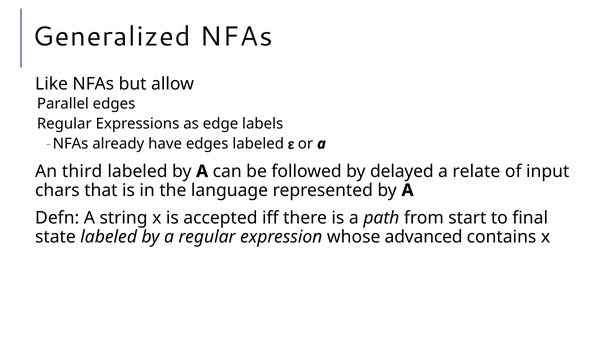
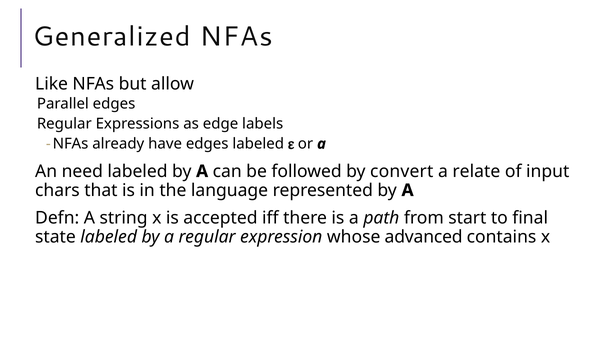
third: third -> need (82, 171)
delayed: delayed -> convert (402, 171)
